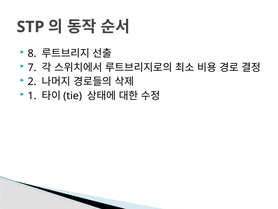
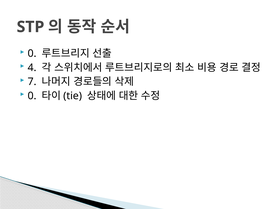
8: 8 -> 0 (32, 53)
7: 7 -> 4 (32, 67)
2: 2 -> 7 (32, 82)
1: 1 -> 0 (32, 96)
